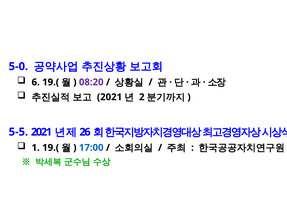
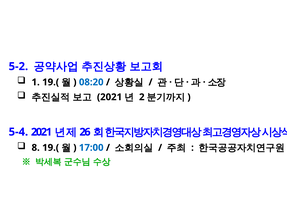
5-0: 5-0 -> 5-2 (18, 66)
6: 6 -> 1 (36, 82)
08:20 colour: purple -> blue (91, 82)
5-5: 5-5 -> 5-4 (18, 132)
1: 1 -> 8 (36, 148)
